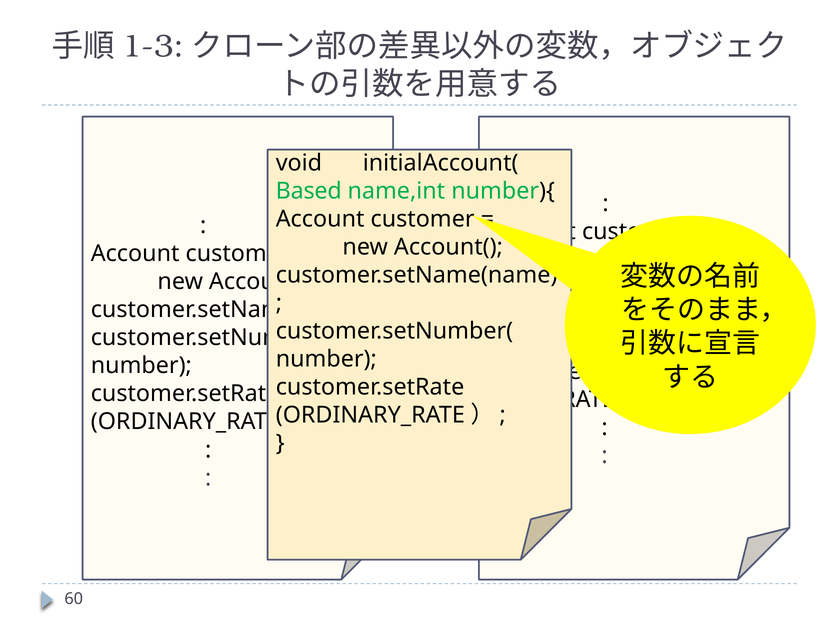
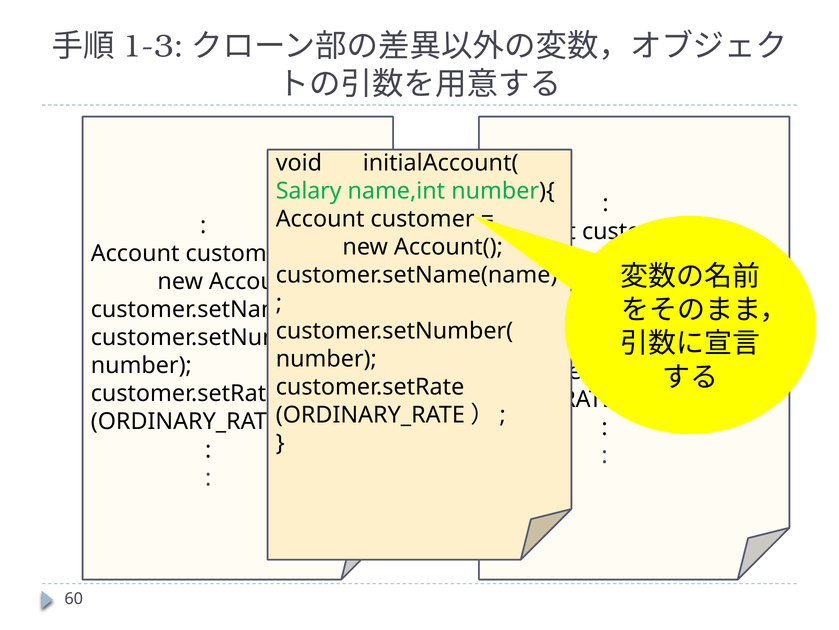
Based: Based -> Salary (309, 191)
